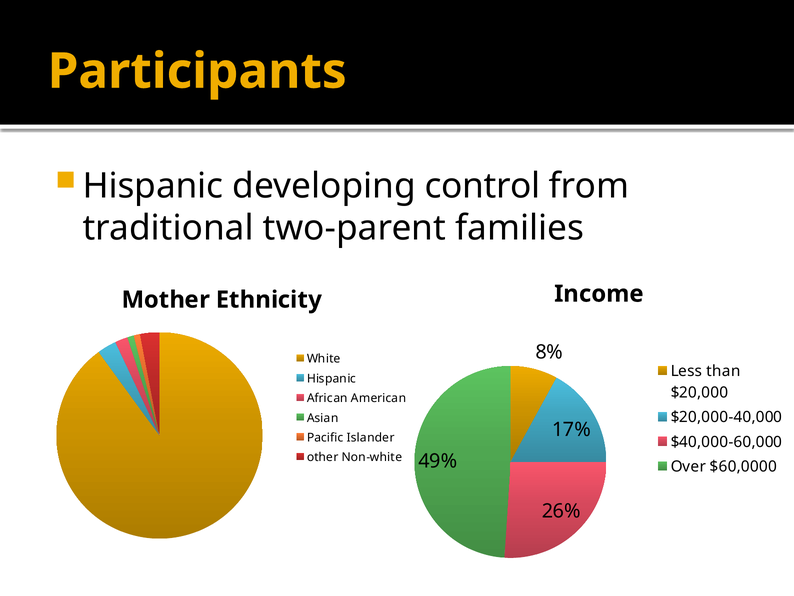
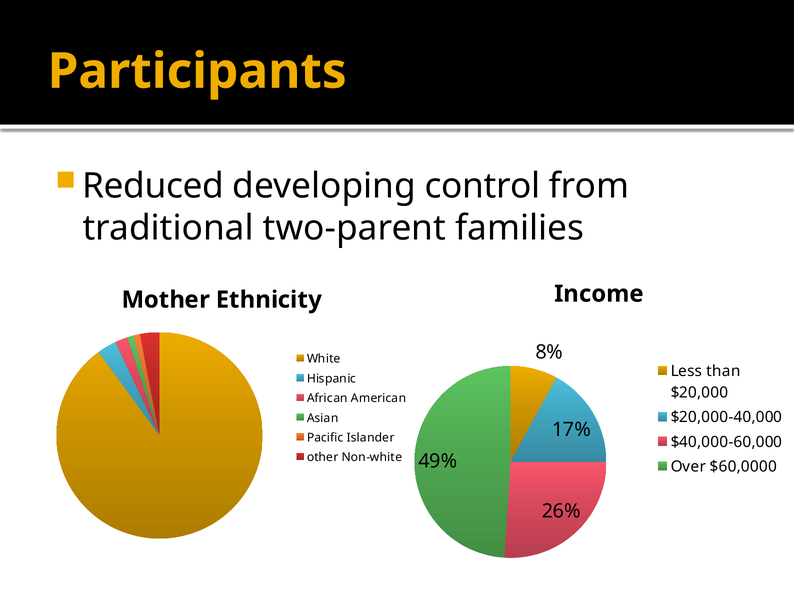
Hispanic: Hispanic -> Reduced (153, 186)
